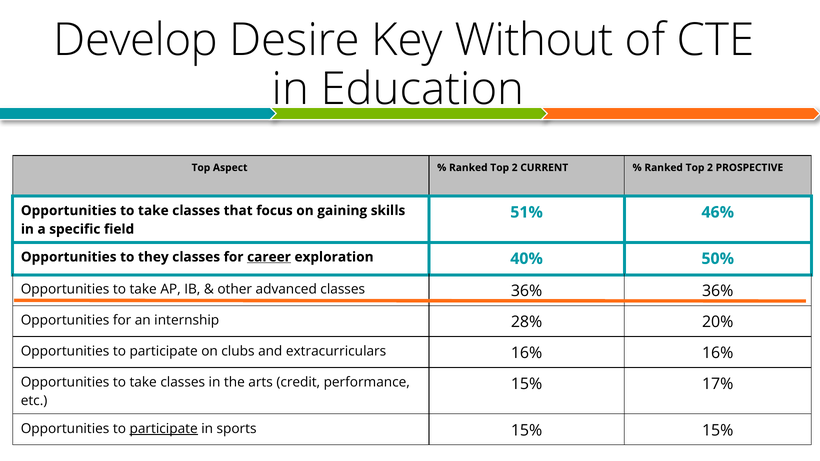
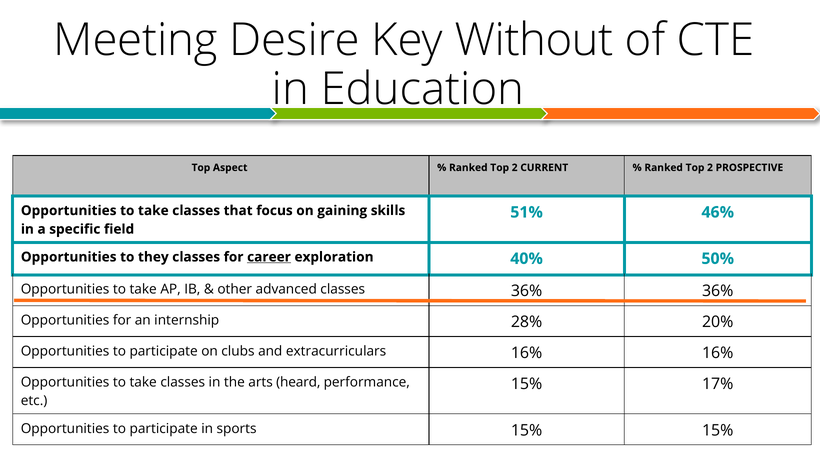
Develop: Develop -> Meeting (136, 40)
credit: credit -> heard (298, 382)
participate underline: present -> none (164, 429)
